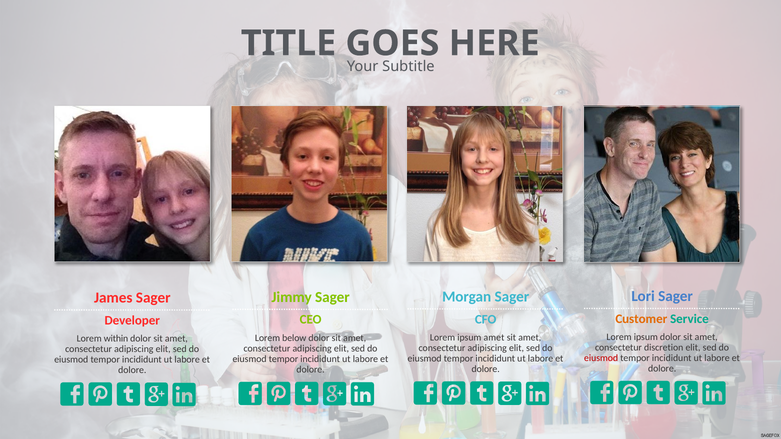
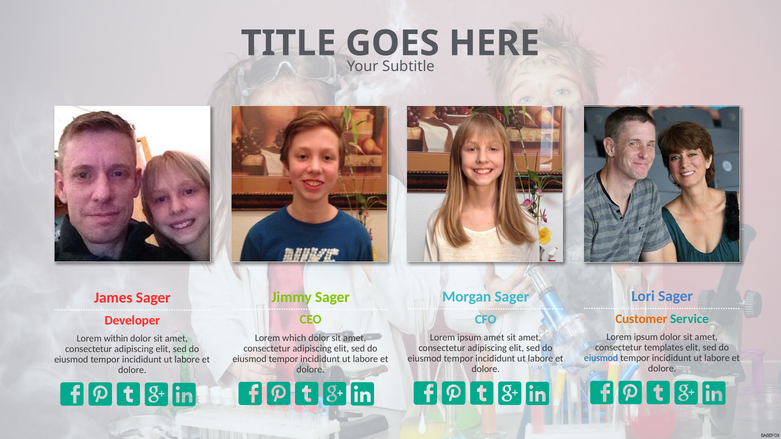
below: below -> which (294, 338)
discretion: discretion -> templates (664, 348)
eiusmod colour: red -> blue (601, 358)
